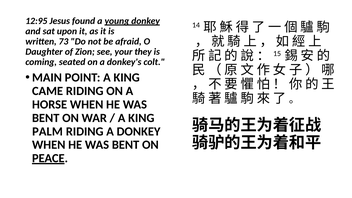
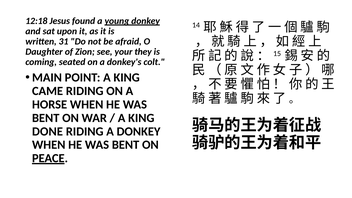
12:95: 12:95 -> 12:18 (36, 21)
73: 73 -> 31 (64, 41)
PALM: PALM -> DONE (47, 131)
